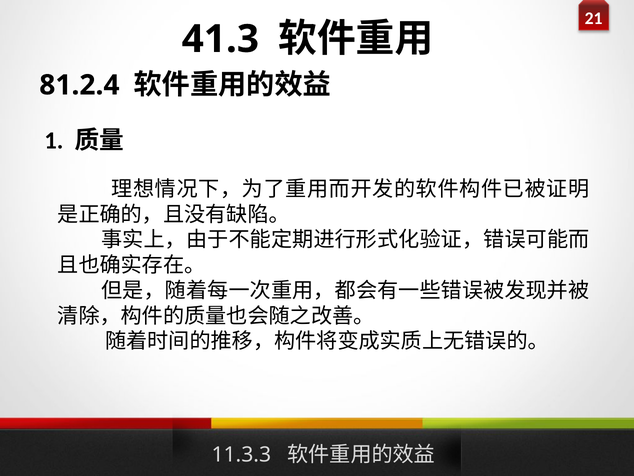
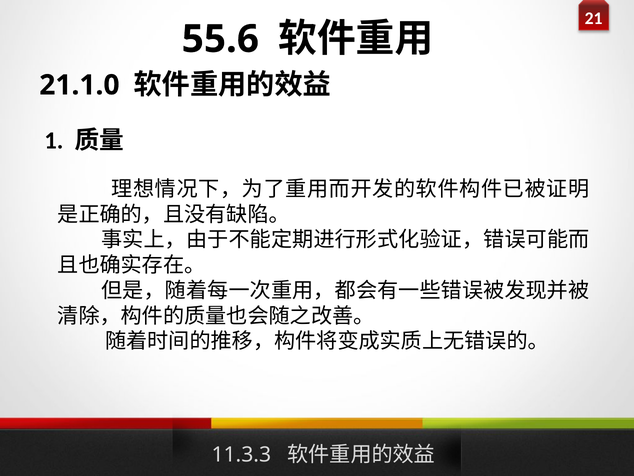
41.3: 41.3 -> 55.6 (220, 39)
81.2.4: 81.2.4 -> 21.1.0 (79, 85)
